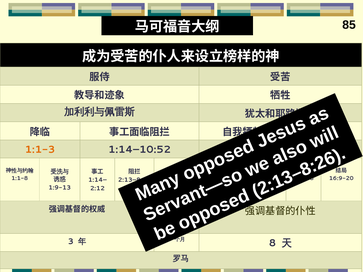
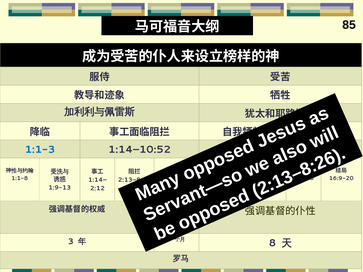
1:1-3 colour: orange -> blue (40, 150)
